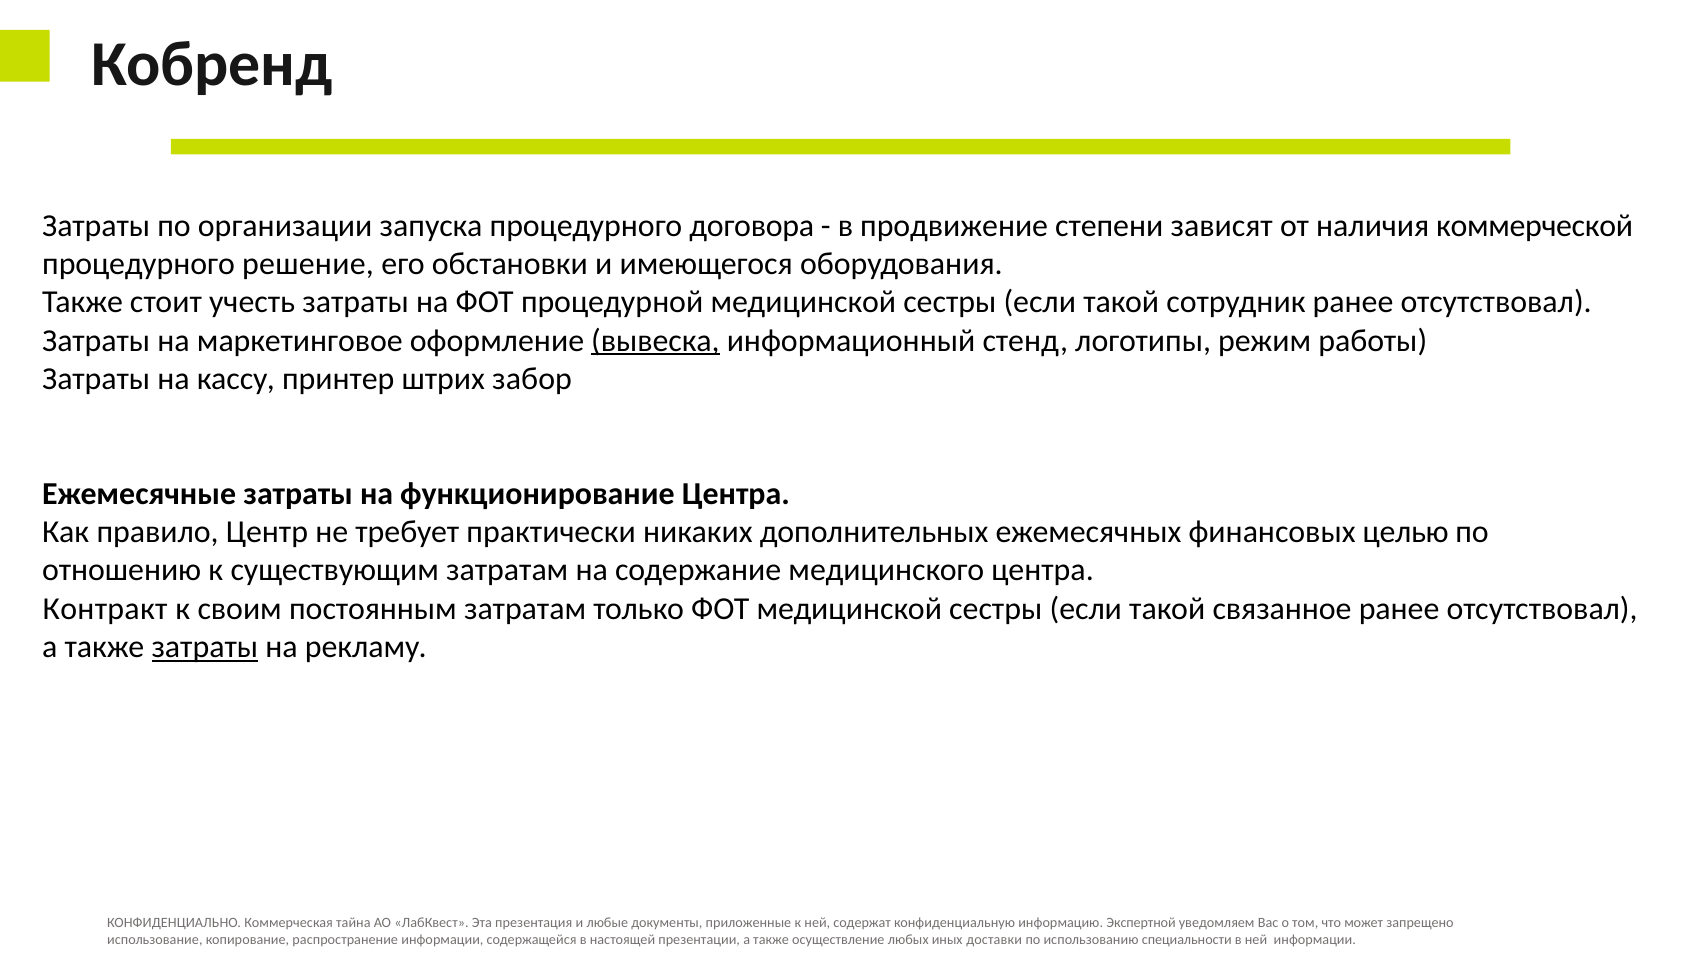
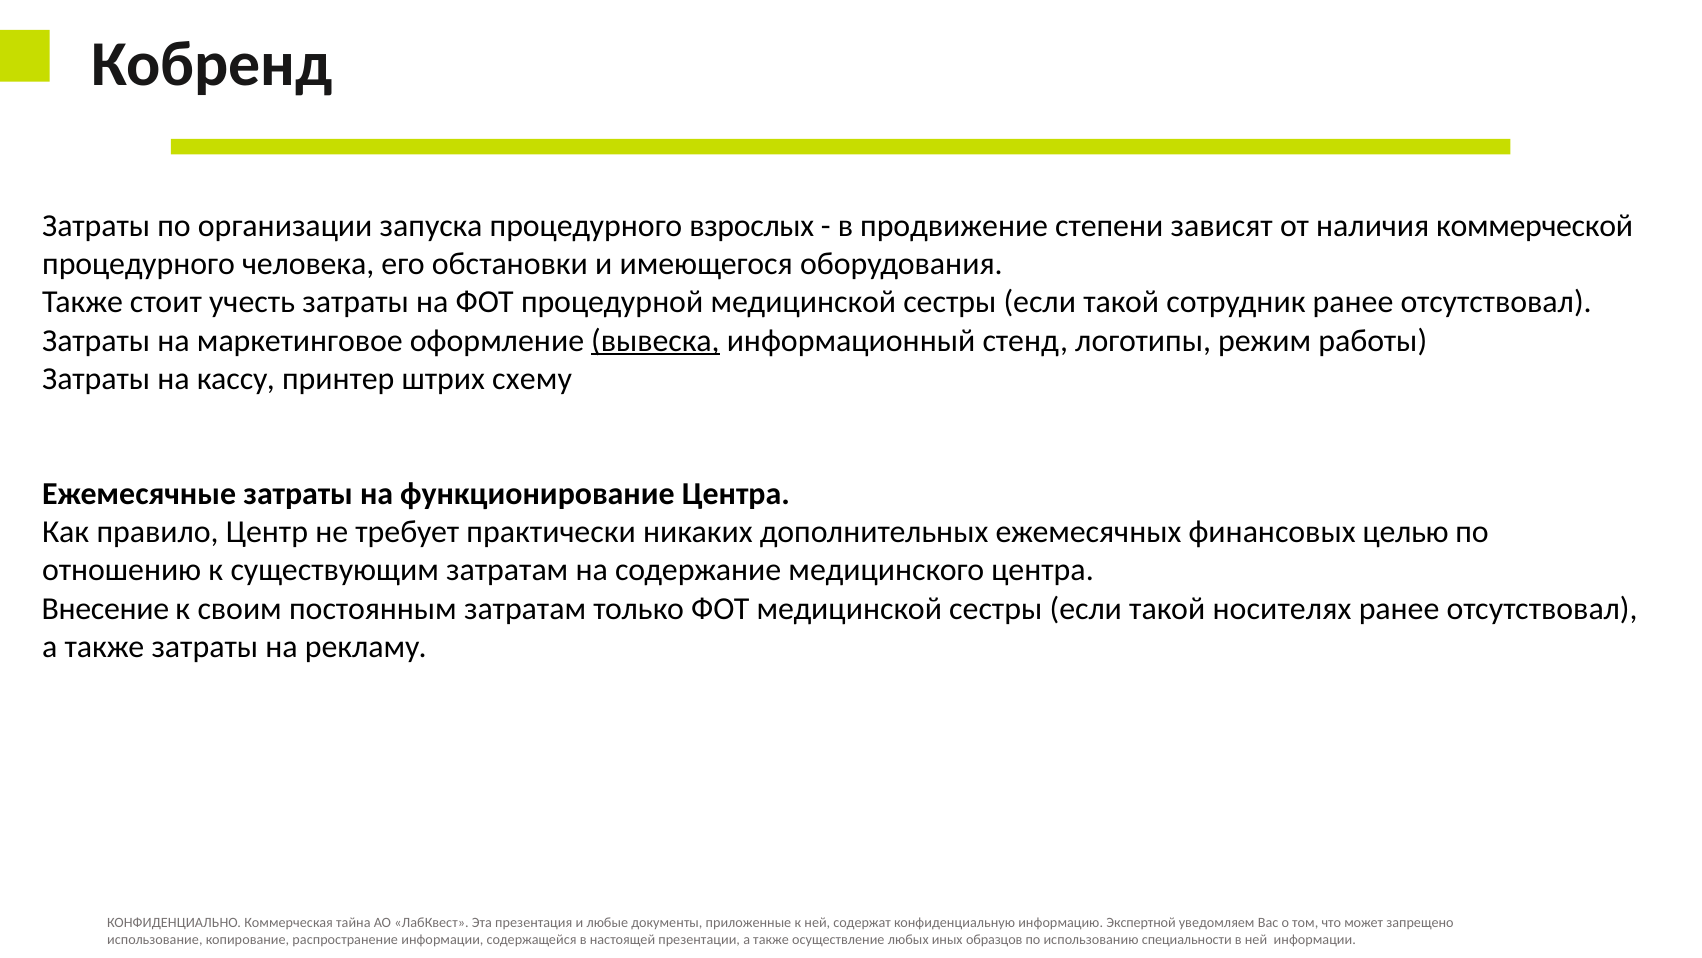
договора: договора -> взрослых (752, 225)
решение: решение -> человека (308, 264)
забор: забор -> схему (532, 379)
Контракт: Контракт -> Внесение (105, 608)
связанное: связанное -> носителях (1282, 608)
затраты underline: present -> none (205, 647)
доставки: доставки -> образцов (994, 939)
